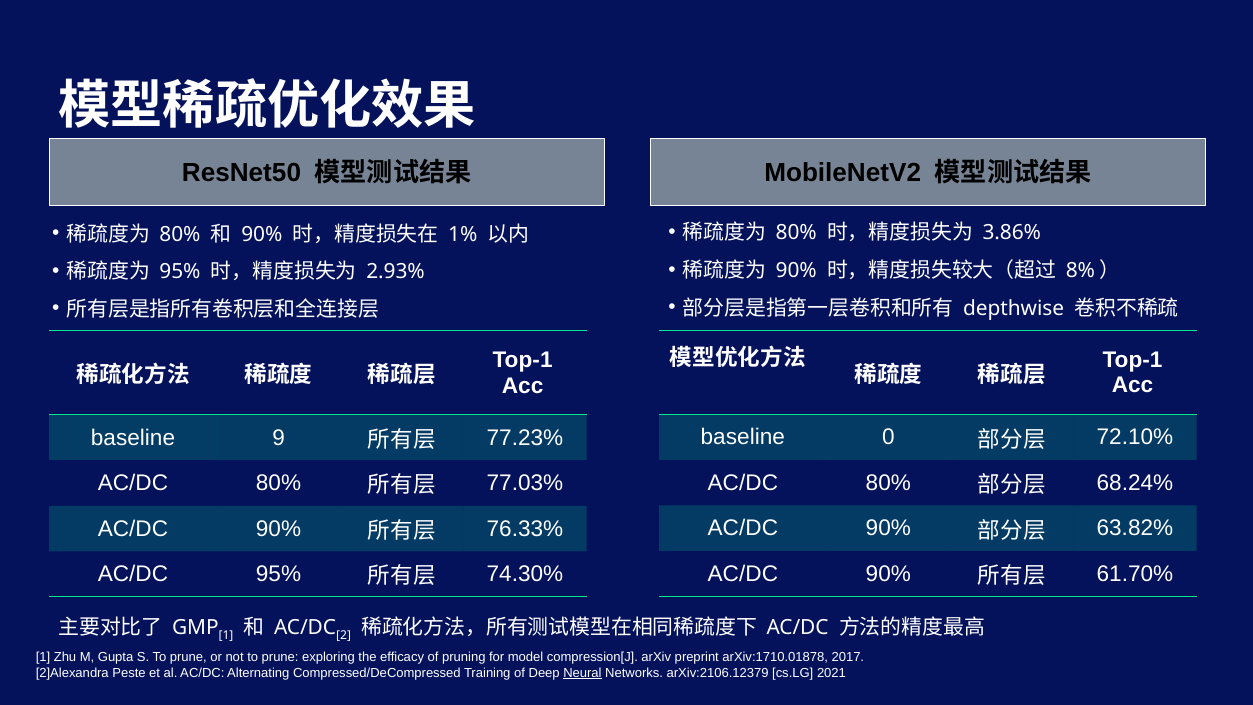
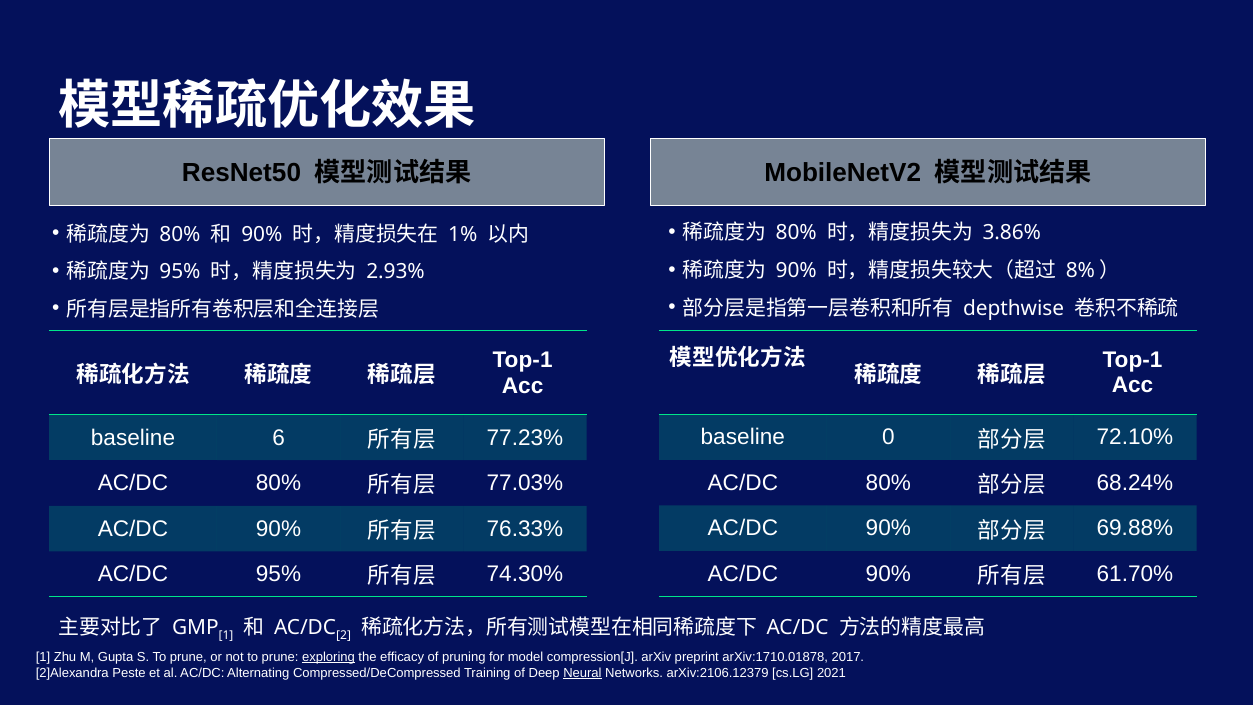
9: 9 -> 6 (279, 438)
63.82%: 63.82% -> 69.88% (1135, 528)
exploring underline: none -> present (329, 657)
